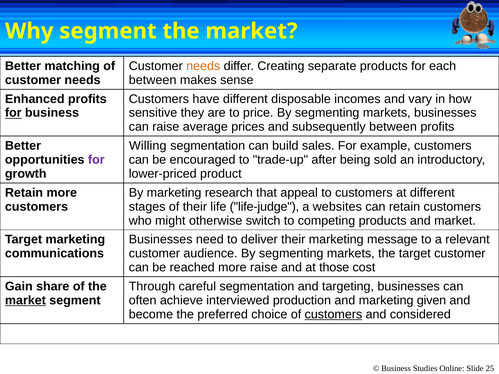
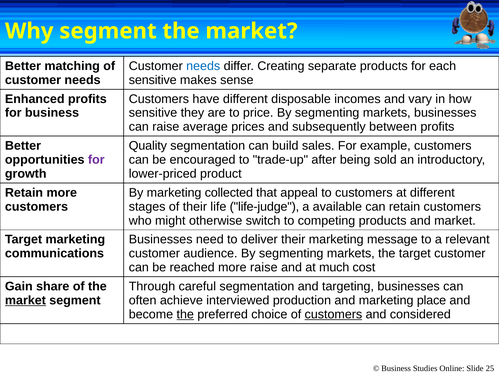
needs colour: orange -> blue (203, 66)
between: between -> sensitive (153, 80)
for underline: present -> none (13, 113)
Willing: Willing -> Quality (148, 146)
research: research -> collected (229, 193)
websites: websites -> available (337, 207)
those: those -> much (334, 268)
given: given -> place (432, 301)
the underline: none -> present (185, 315)
